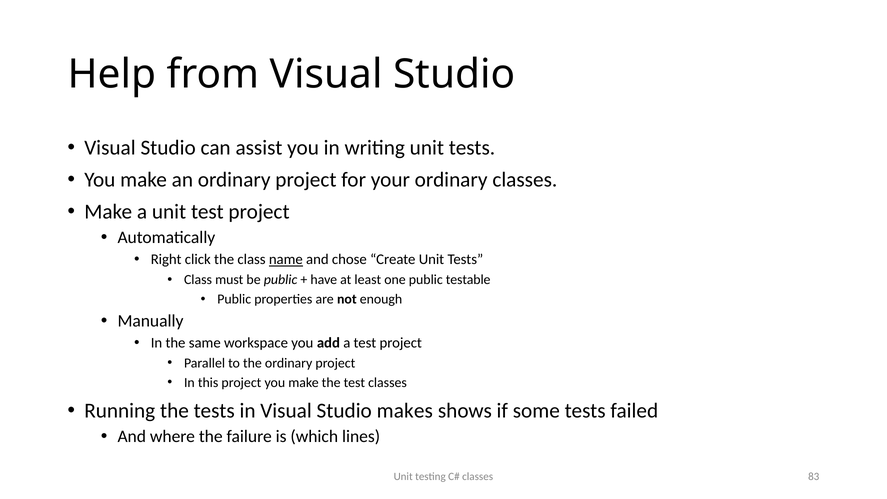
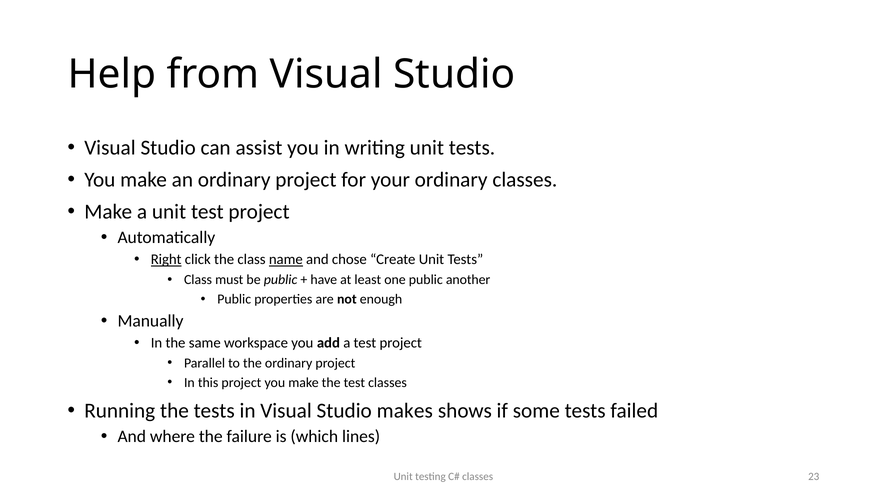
Right underline: none -> present (166, 260)
testable: testable -> another (468, 280)
83: 83 -> 23 (814, 476)
